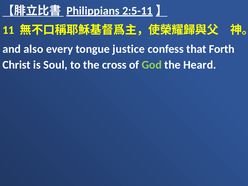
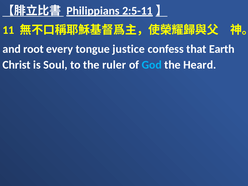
also: also -> root (33, 49)
Forth: Forth -> Earth (222, 49)
cross: cross -> ruler (114, 65)
God colour: light green -> light blue (152, 65)
